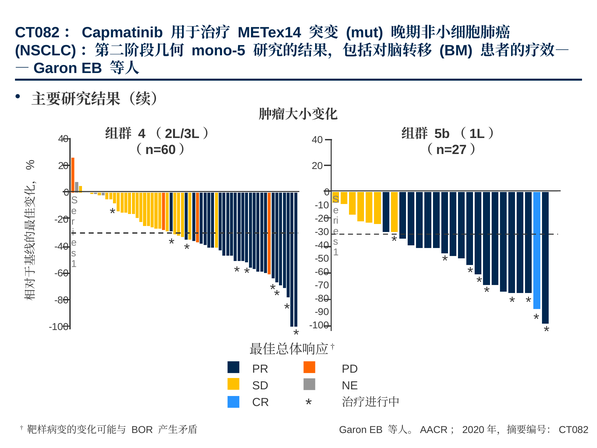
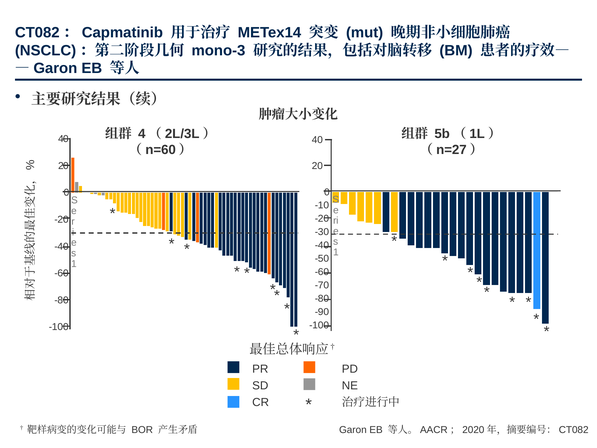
mono-5: mono-5 -> mono-3 (218, 50)
